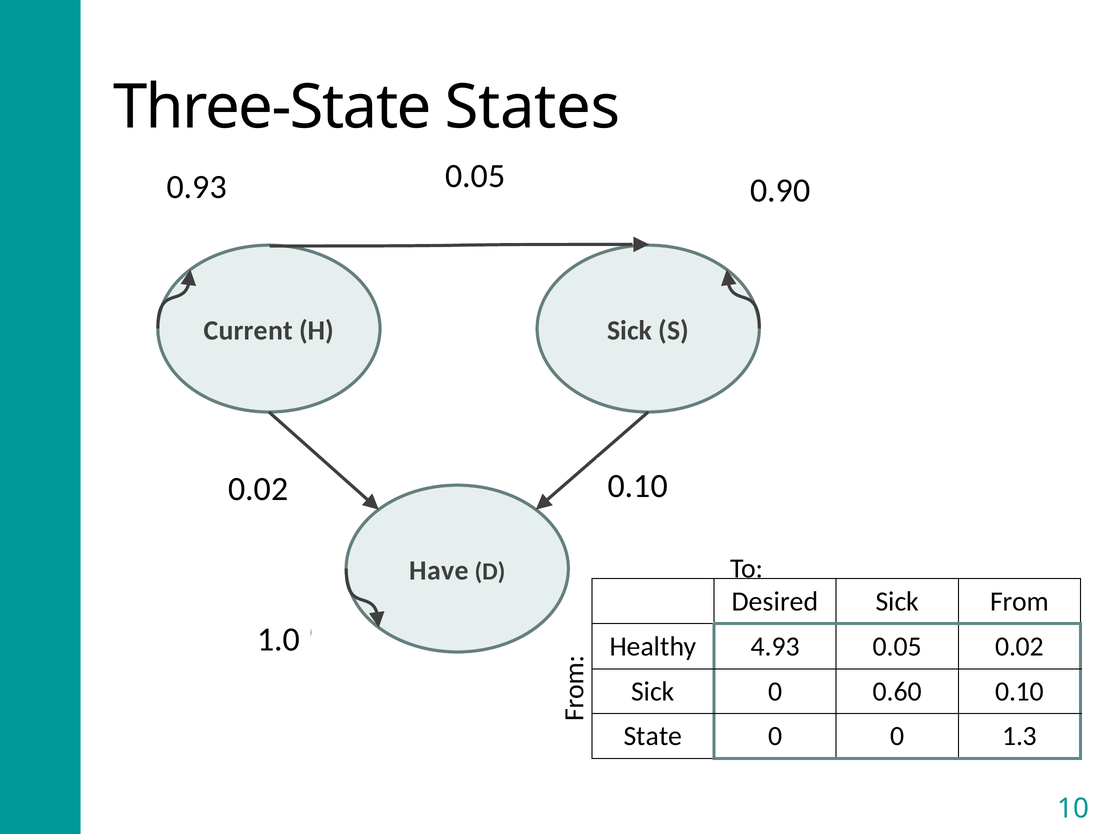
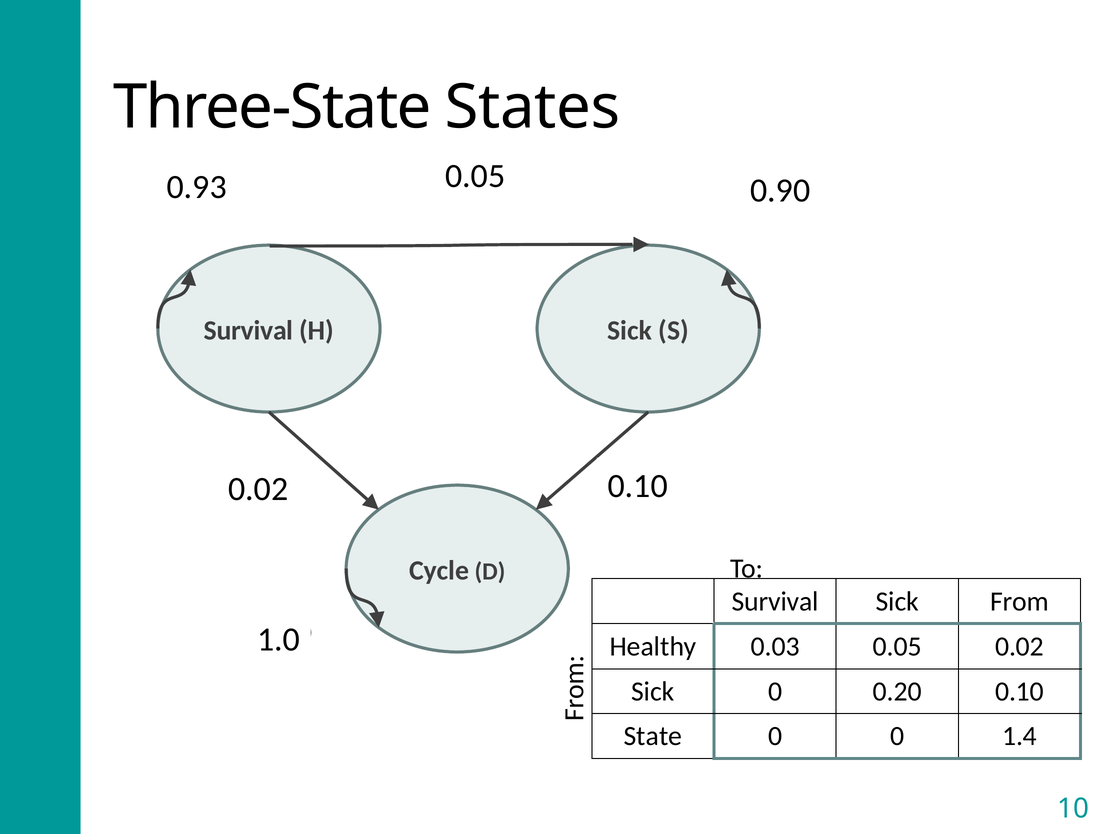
Current: Current -> Survival (249, 330)
Have: Have -> Cycle (439, 570)
Desired: Desired -> Survival (775, 601)
4.93: 4.93 -> 0.03 (775, 646)
0.60: 0.60 -> 0.20 (897, 691)
1.3: 1.3 -> 1.4 (1020, 736)
